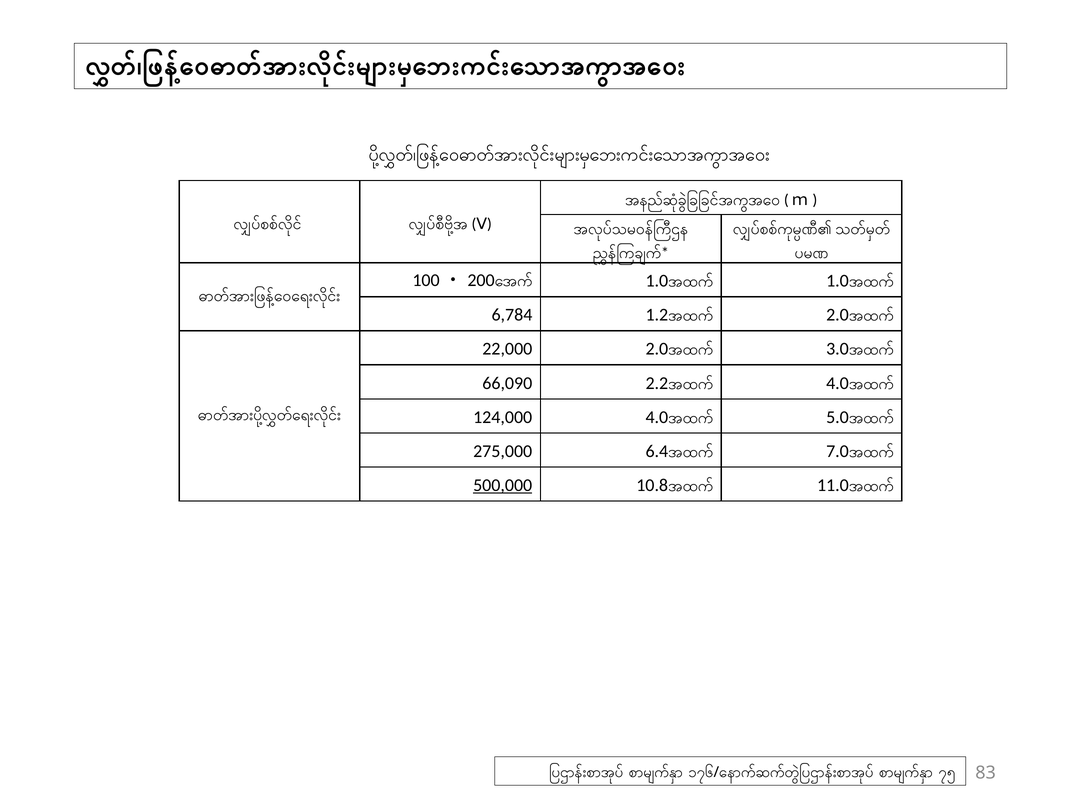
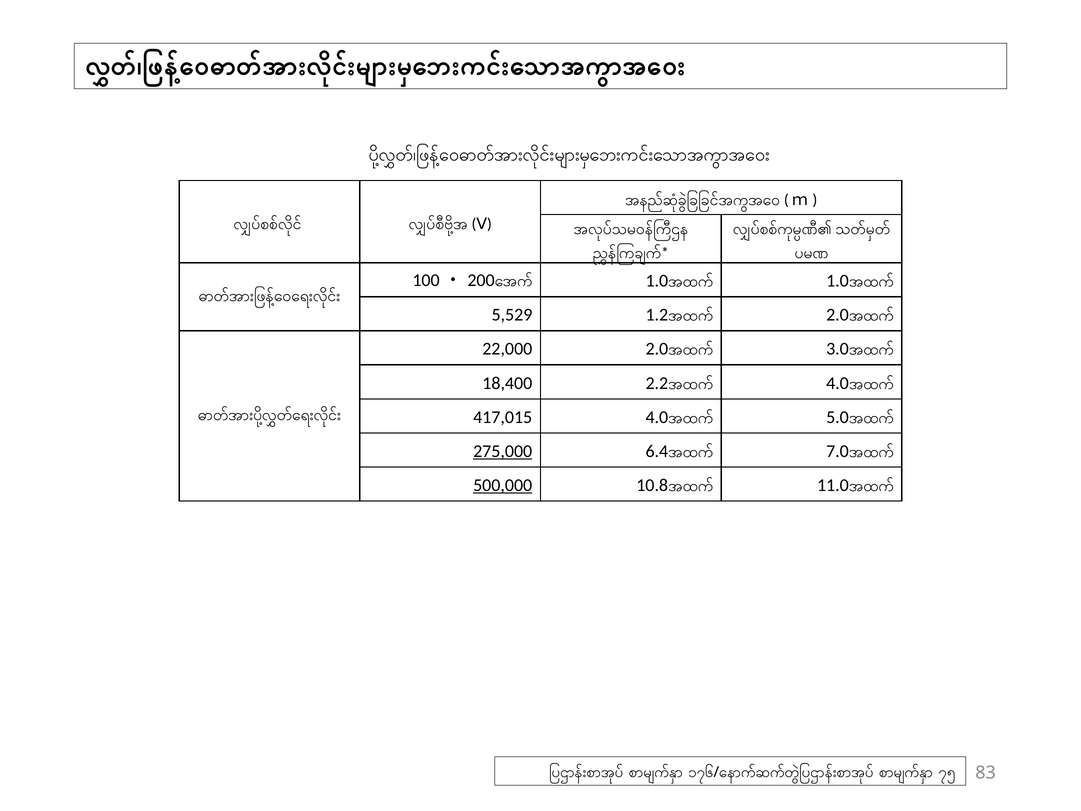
6,784: 6,784 -> 5,529 (512, 315)
66,090: 66,090 -> 18,400 (507, 383)
124,000: 124,000 -> 417,015 (503, 417)
275,000 underline: none -> present (503, 451)
